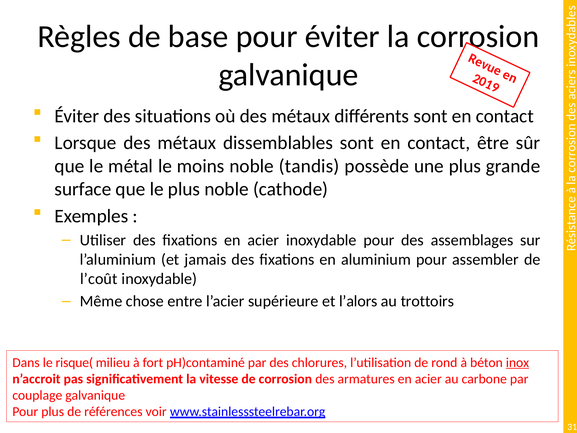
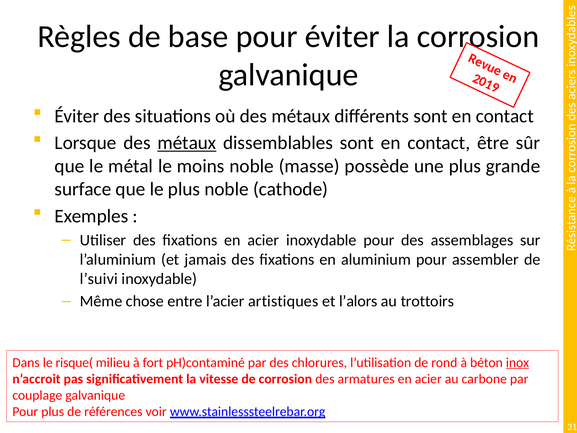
métaux underline: none -> present (187, 143)
tandis: tandis -> masse (309, 166)
l’coût: l’coût -> l’suivi (99, 279)
supérieure: supérieure -> artistiques (283, 301)
